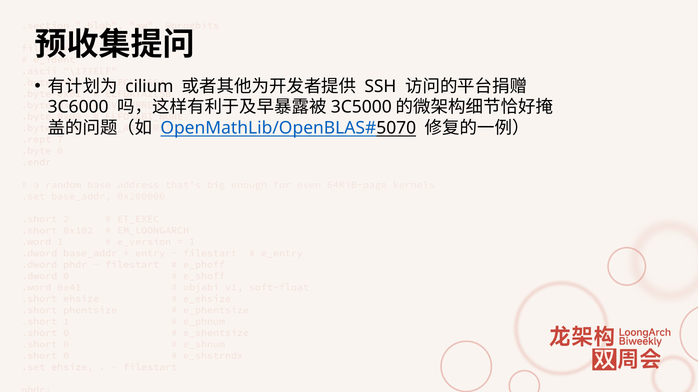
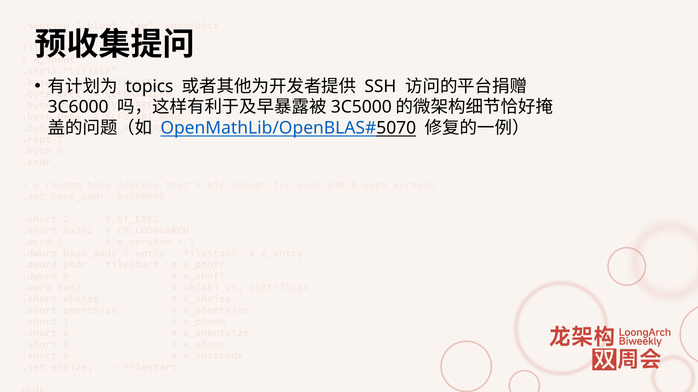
cilium: cilium -> topics (149, 86)
